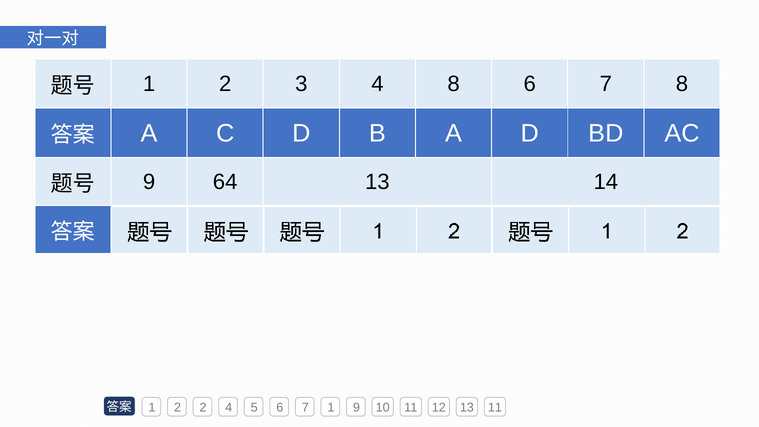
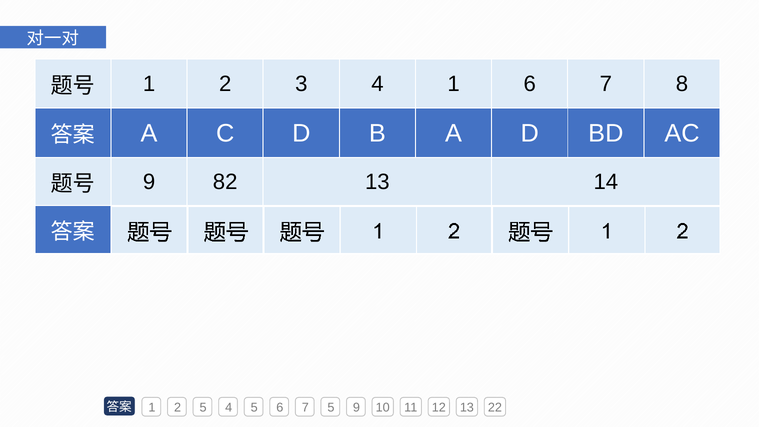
4 8: 8 -> 1 (454, 84)
64: 64 -> 82 (225, 182)
2 2: 2 -> 5 (203, 408)
7 1: 1 -> 5 (331, 408)
13 11: 11 -> 22 (495, 408)
